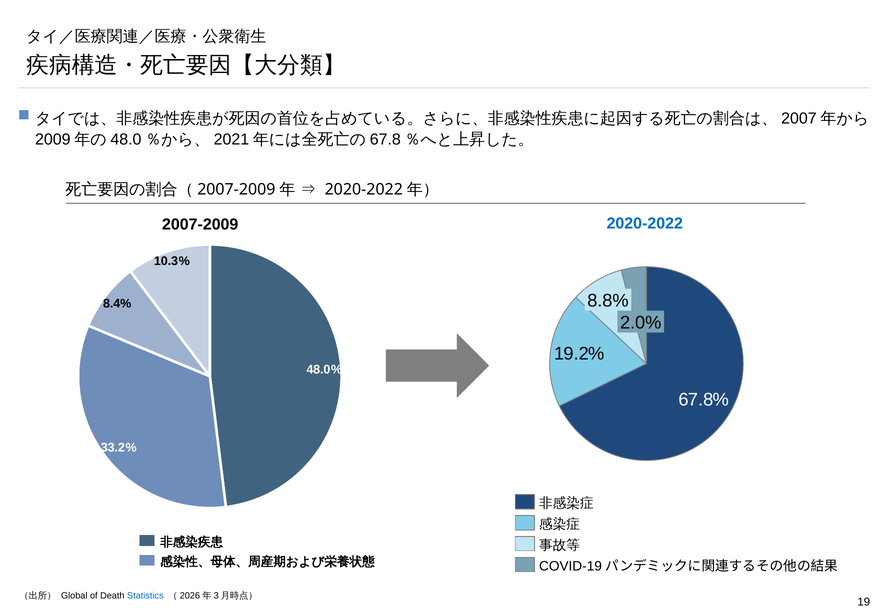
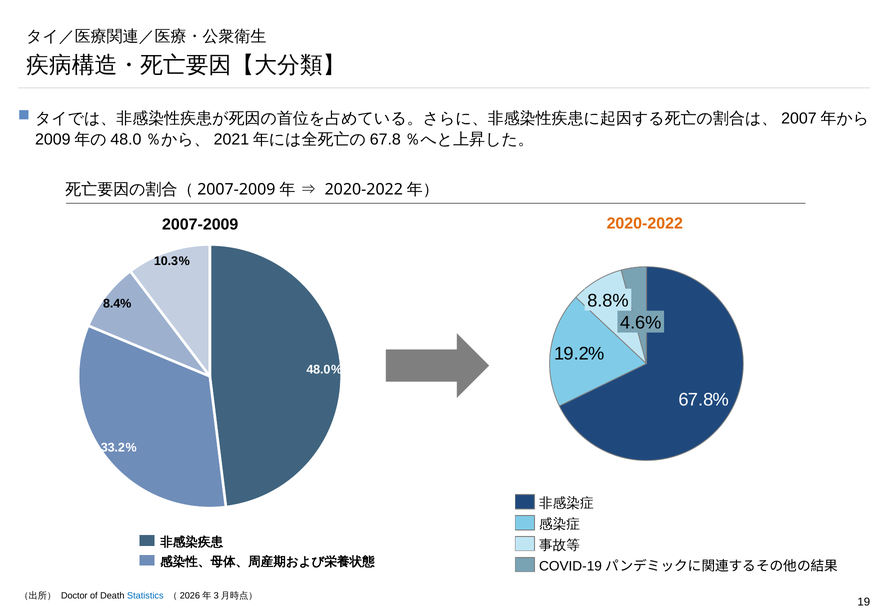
2020-2022 colour: blue -> orange (645, 223)
2.0%: 2.0% -> 4.6% (641, 323)
Global: Global -> Doctor (74, 595)
